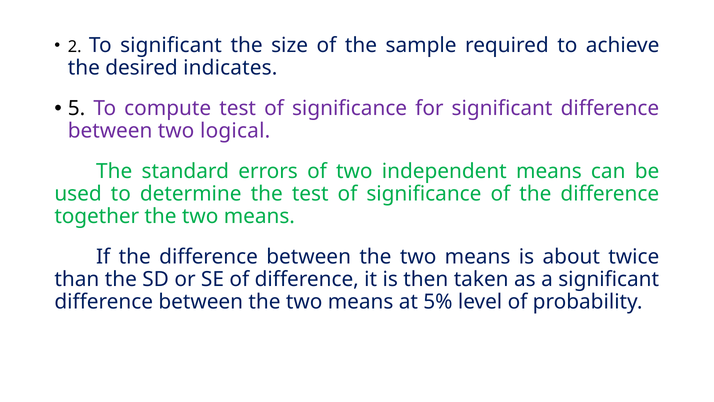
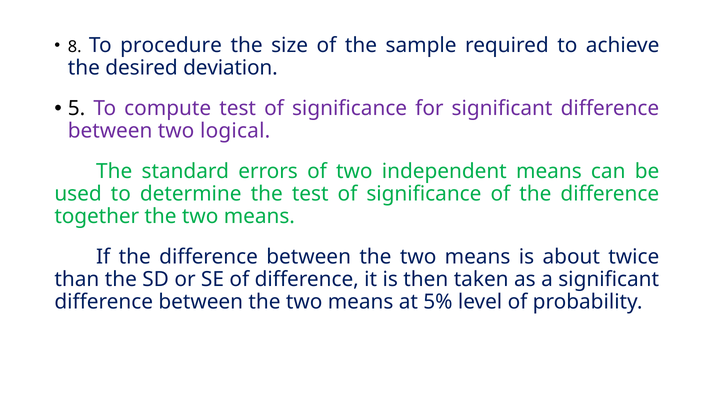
2: 2 -> 8 (75, 47)
To significant: significant -> procedure (171, 45)
indicates: indicates -> deviation (230, 68)
